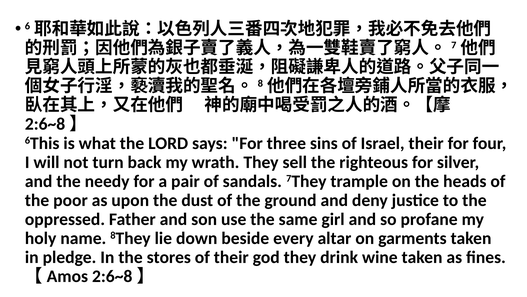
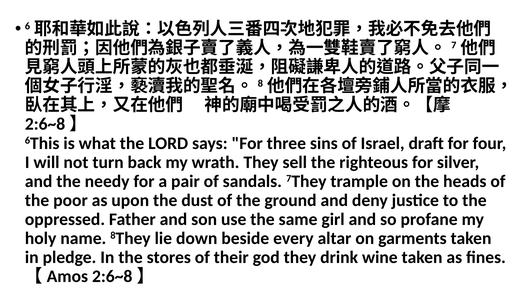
Israel their: their -> draft (426, 143)
